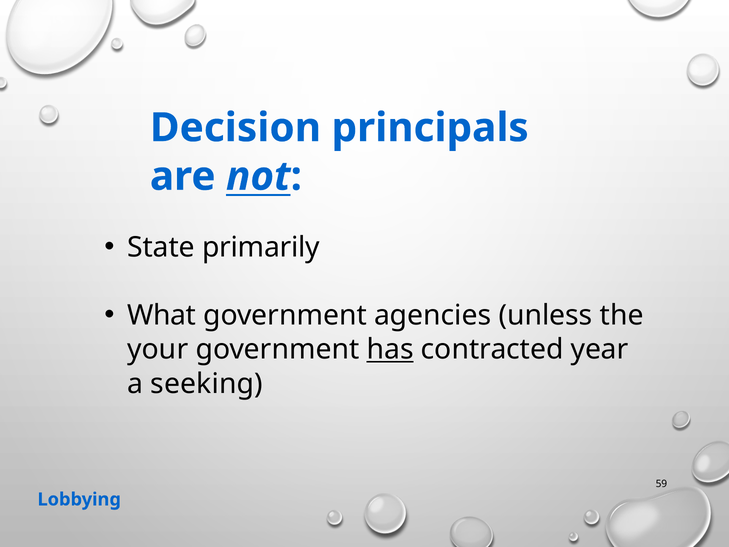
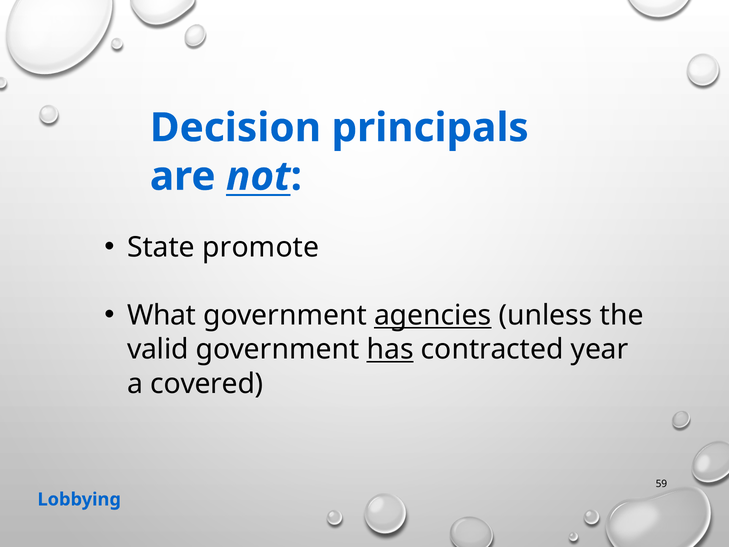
primarily: primarily -> promote (261, 247)
agencies underline: none -> present (433, 315)
your: your -> valid (158, 349)
seeking: seeking -> covered (207, 383)
